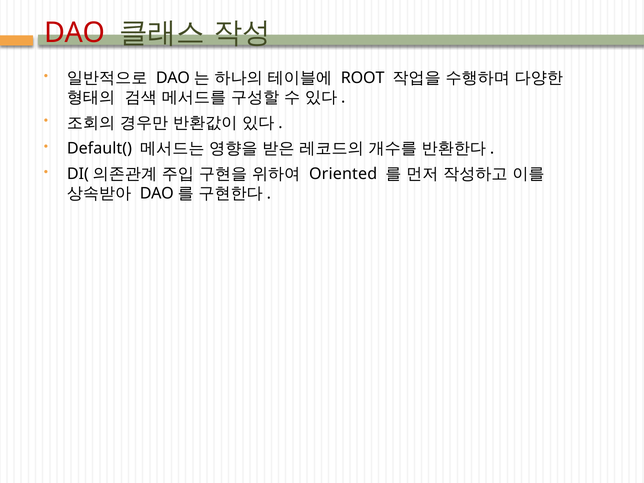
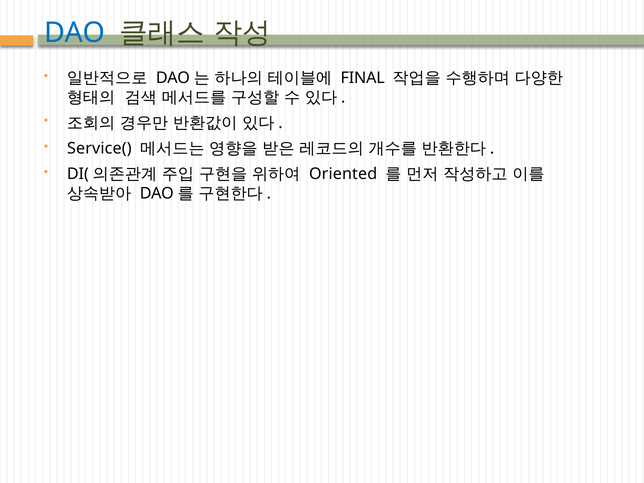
DAO colour: red -> blue (75, 33)
ROOT: ROOT -> FINAL (363, 78)
Default(: Default( -> Service( (99, 148)
